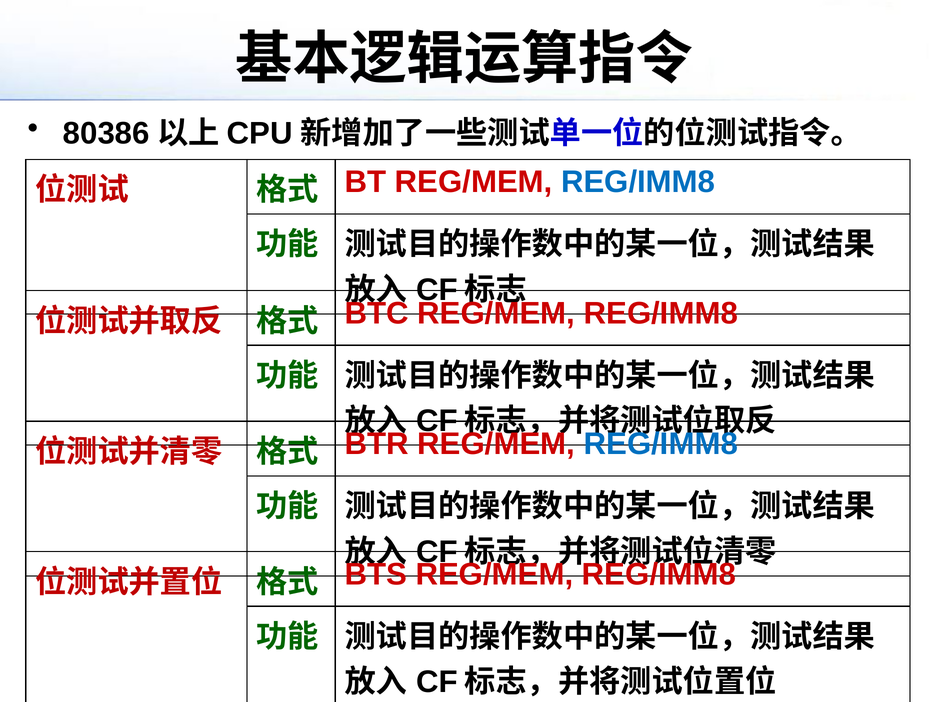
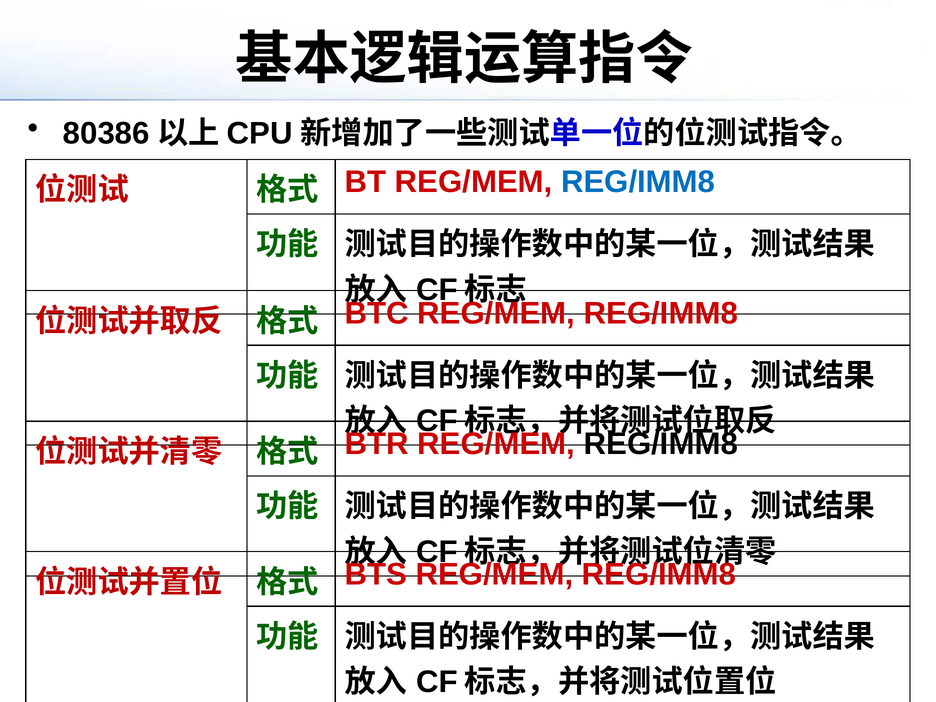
REG/IMM8 colour: blue -> black (661, 444)
